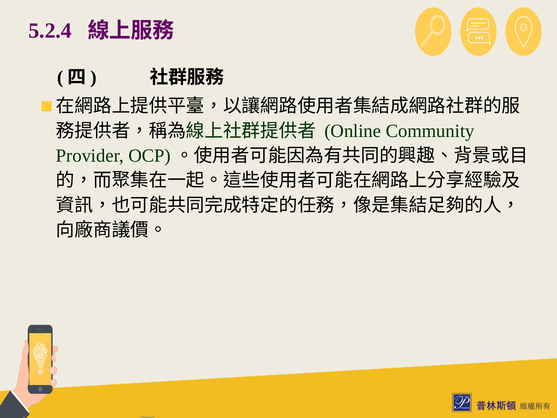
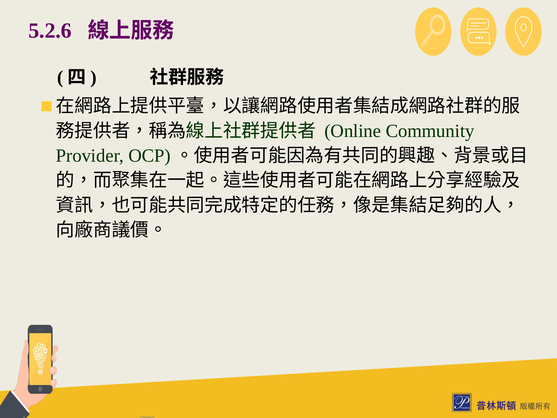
5.2.4: 5.2.4 -> 5.2.6 (50, 31)
